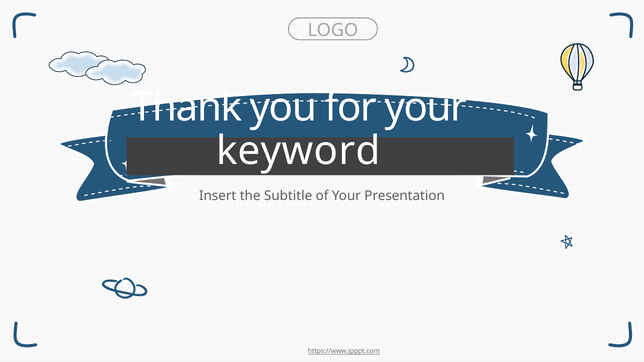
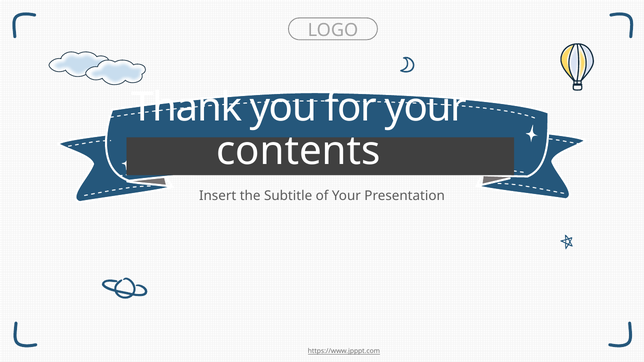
keyword: keyword -> contents (298, 151)
